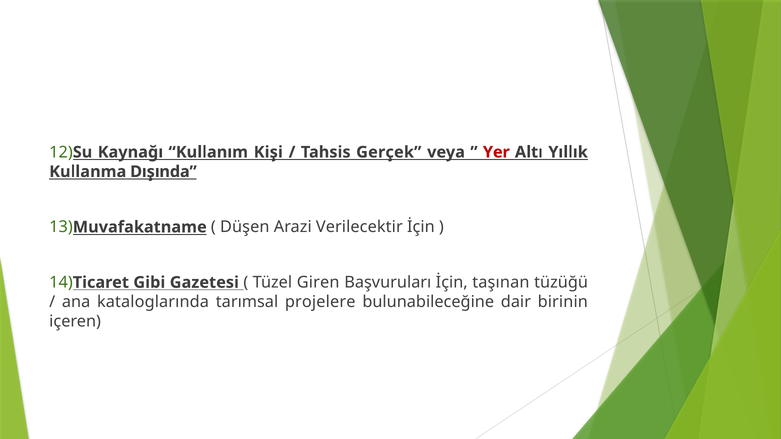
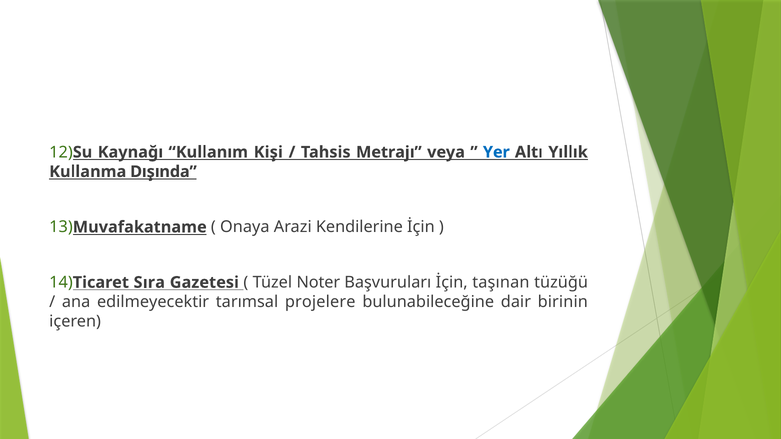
Gerçek: Gerçek -> Metrajı (389, 152)
Yer colour: red -> blue (496, 152)
Düşen: Düşen -> Onaya (245, 227)
Verilecektir: Verilecektir -> Kendilerine (359, 227)
Gibi: Gibi -> Sıra (149, 283)
Giren: Giren -> Noter (318, 283)
kataloglarında: kataloglarında -> edilmeyecektir (153, 302)
